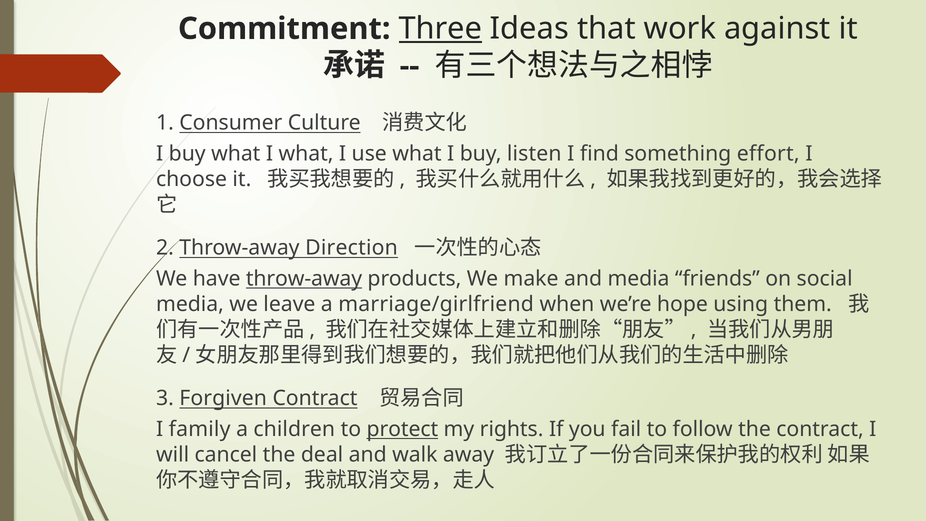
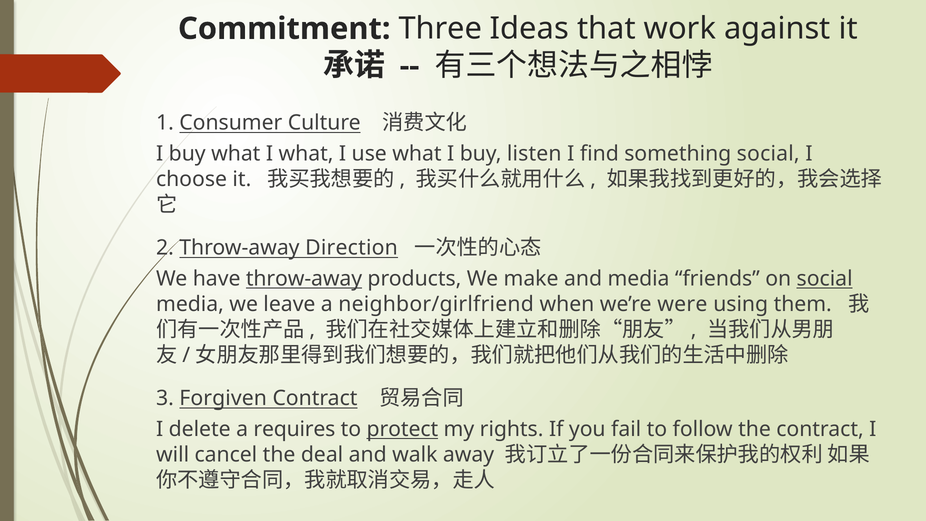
Three underline: present -> none (440, 29)
something effort: effort -> social (768, 154)
social underline: none -> present (825, 279)
marriage/girlfriend: marriage/girlfriend -> neighbor/girlfriend (436, 304)
hope: hope -> were (682, 304)
family: family -> delete (200, 429)
children: children -> requires (294, 429)
